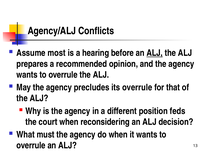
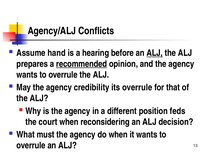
most: most -> hand (57, 53)
recommended underline: none -> present (82, 64)
precludes: precludes -> credibility (92, 87)
